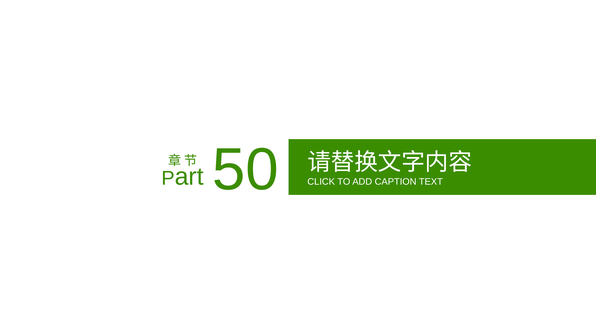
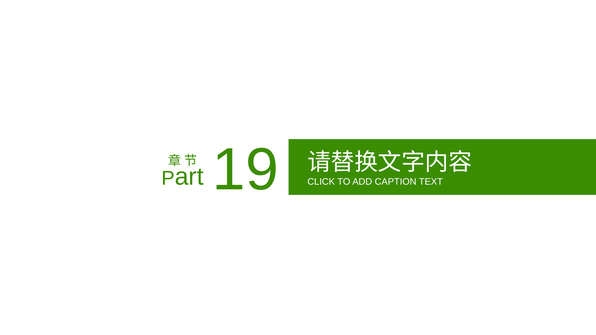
50: 50 -> 19 (245, 170)
